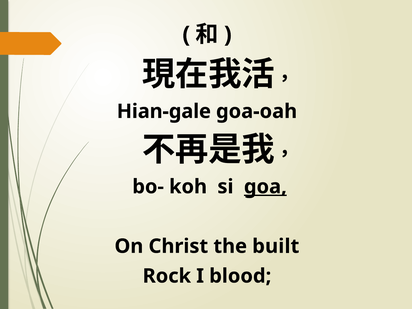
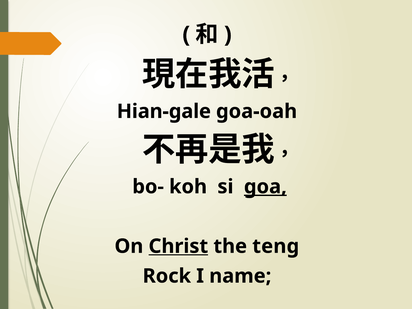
Christ underline: none -> present (178, 246)
built: built -> teng (276, 246)
blood: blood -> name (240, 276)
